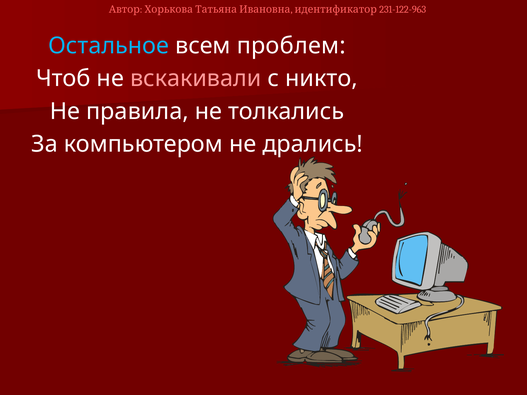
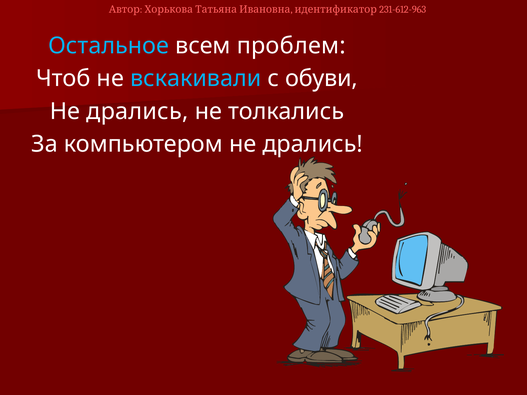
231-122-963: 231-122-963 -> 231-612-963 (403, 9)
вскакивали colour: pink -> light blue (196, 79)
никто: никто -> обуви (321, 79)
правила: правила -> дрались (137, 111)
